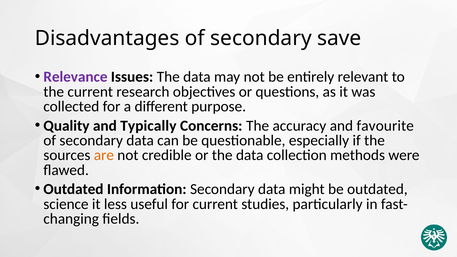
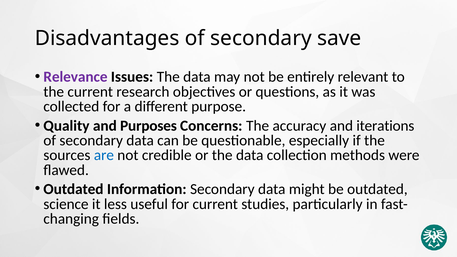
Typically: Typically -> Purposes (148, 126)
favourite: favourite -> iterations (385, 126)
are colour: orange -> blue (104, 155)
